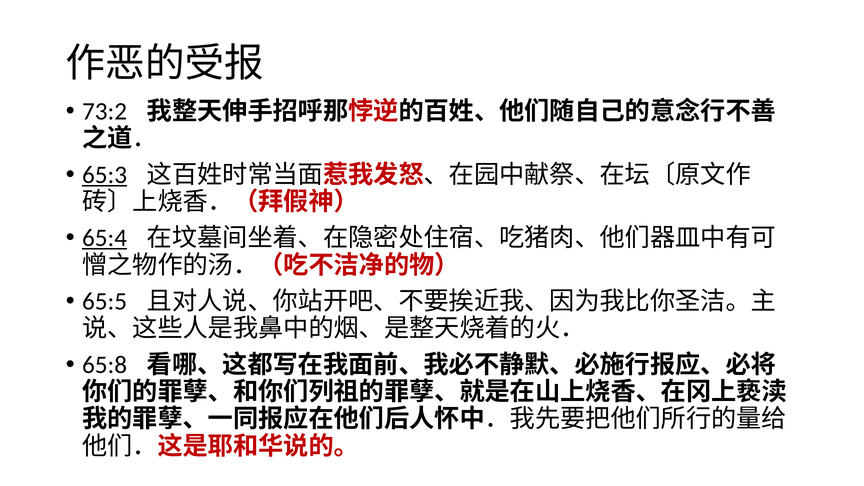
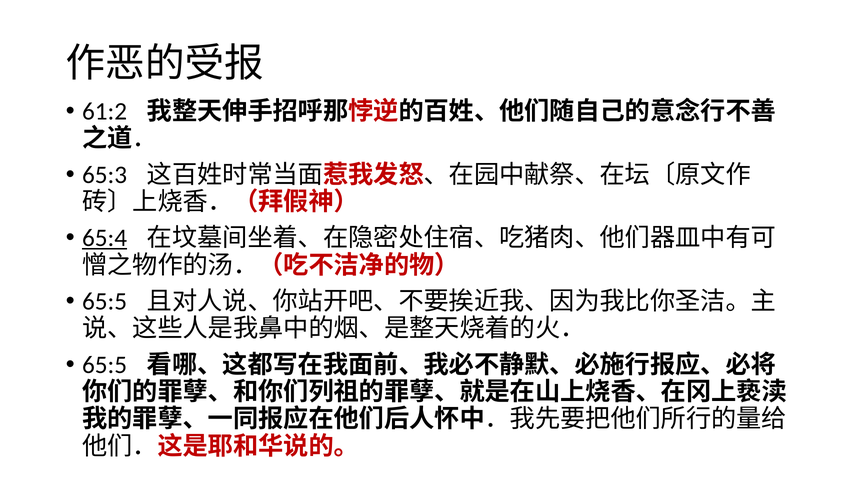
73:2: 73:2 -> 61:2 (105, 111)
65:3 underline: present -> none (105, 175)
65:8: 65:8 -> 65:5 (105, 365)
